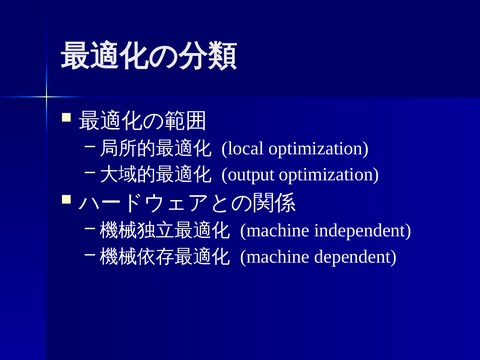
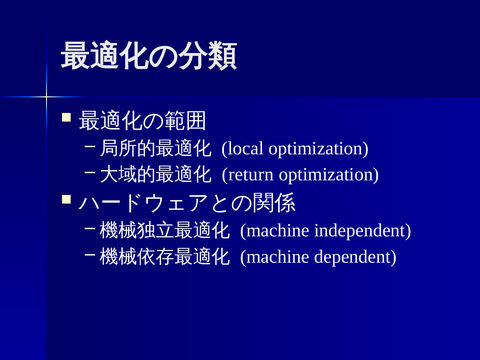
output: output -> return (248, 174)
